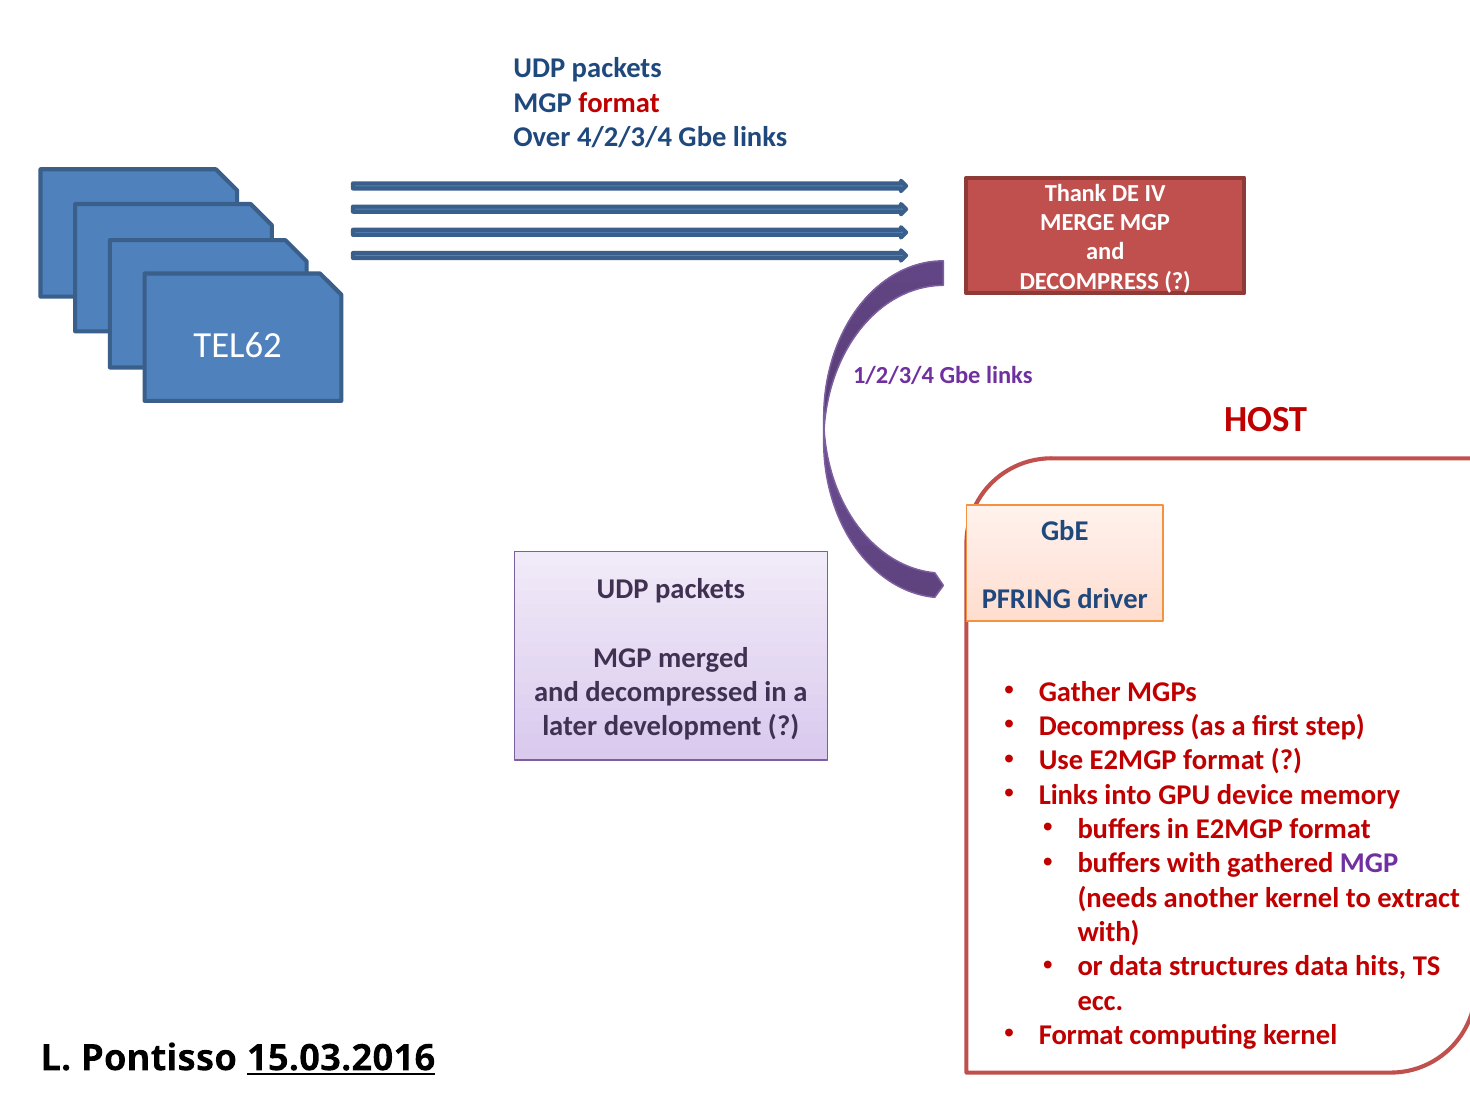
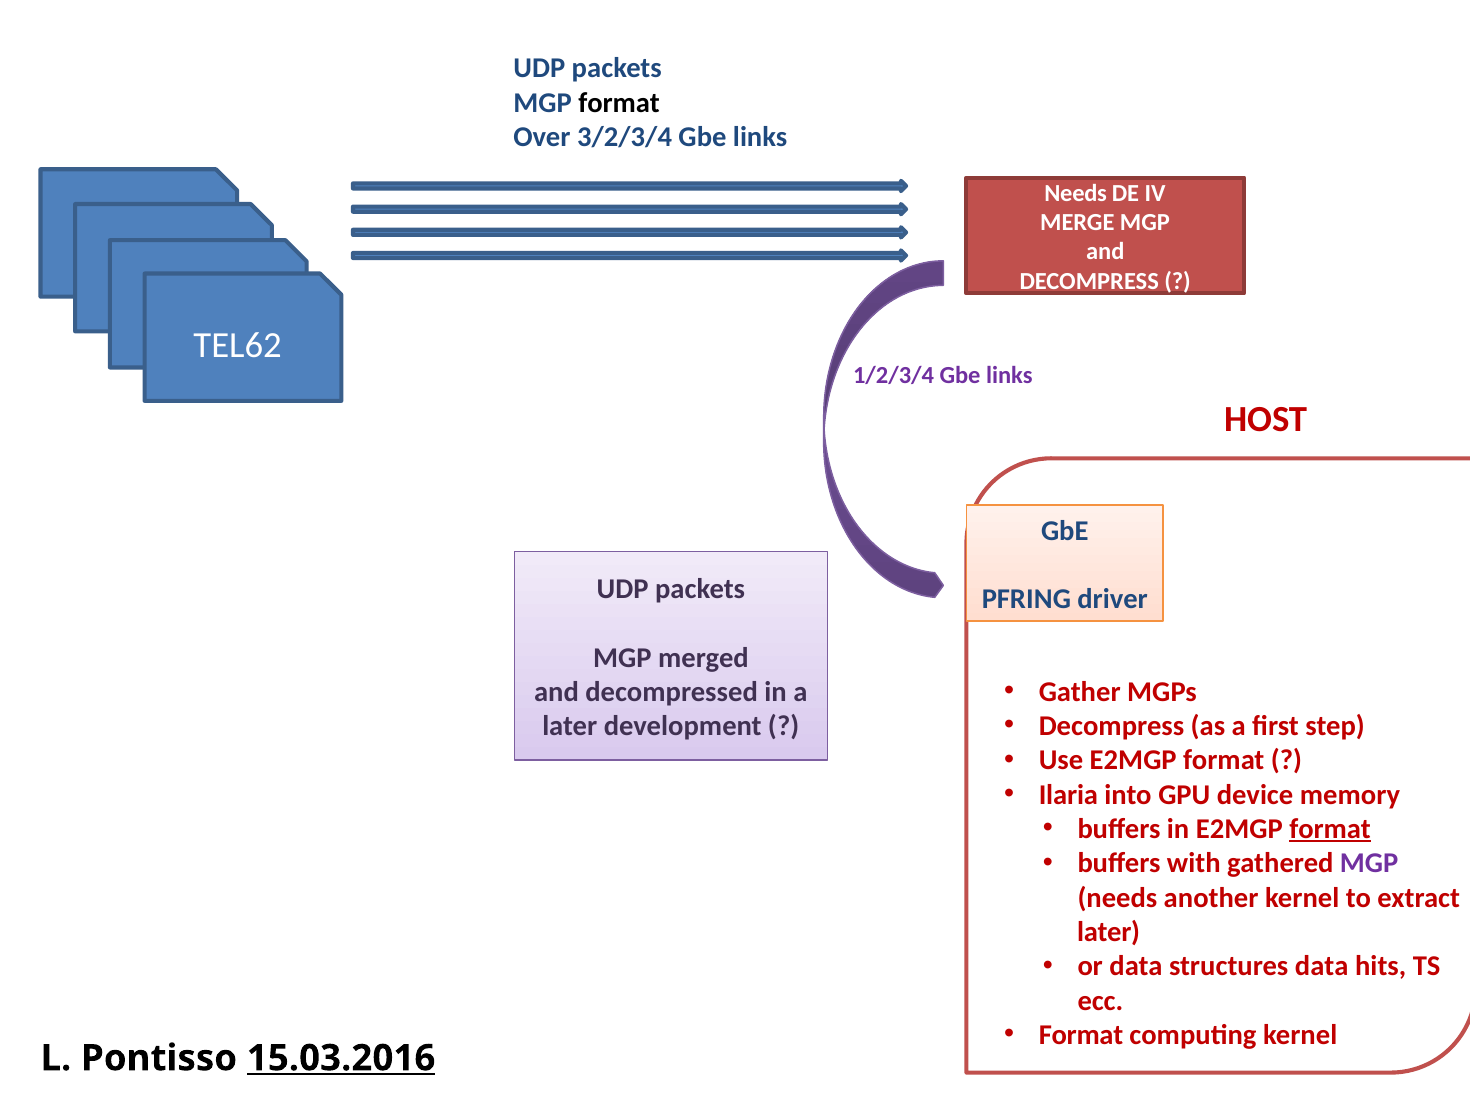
format colour: red -> black (619, 103)
4/2/3/4: 4/2/3/4 -> 3/2/3/4 (625, 137)
Thank: Thank -> Needs (1076, 193)
Links: Links -> Ilaria (1068, 794)
format underline: none -> present (1330, 829)
with: with -> later (1109, 932)
